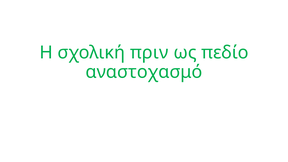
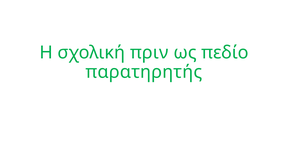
αναστοχασμό: αναστοχασμό -> παρατηρητής (144, 72)
